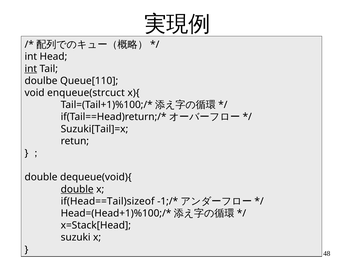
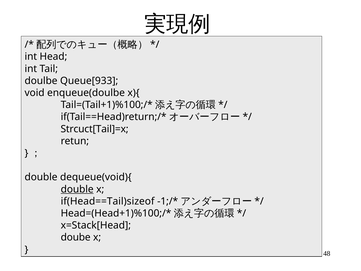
int underline: present -> none (31, 69)
Queue[110: Queue[110 -> Queue[933 (89, 81)
enqueue(strcuct: enqueue(strcuct -> enqueue(doulbe (86, 93)
Suzuki[Tail]=x: Suzuki[Tail]=x -> Strcuct[Tail]=x (95, 129)
suzuki: suzuki -> doube (76, 237)
